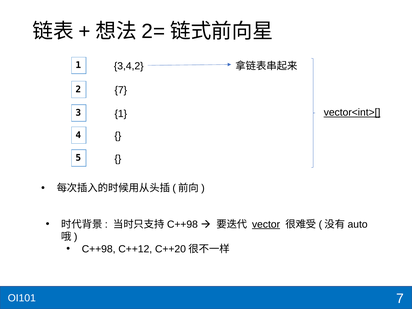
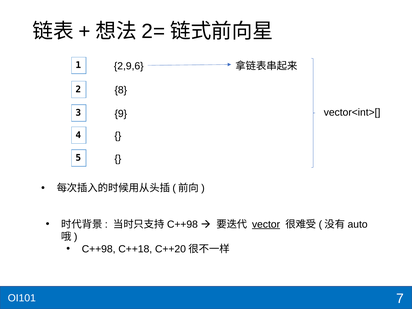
3,4,2: 3,4,2 -> 2,9,6 (129, 66)
2 7: 7 -> 8 (121, 90)
vector<int>[ underline: present -> none (352, 113)
3 1: 1 -> 9 (121, 114)
C++12: C++12 -> C++18 (135, 249)
